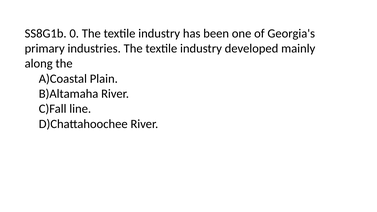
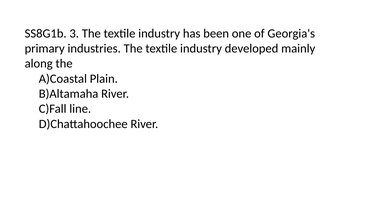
0: 0 -> 3 (74, 33)
